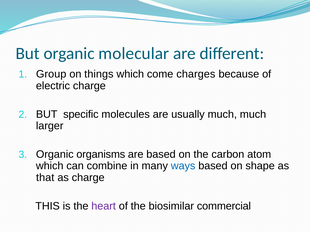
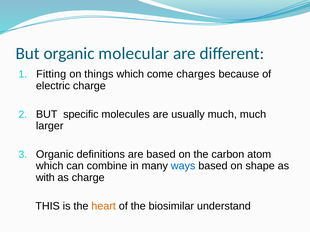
Group: Group -> Fitting (51, 74)
organisms: organisms -> definitions (101, 155)
that: that -> with (45, 178)
heart colour: purple -> orange (104, 206)
commercial: commercial -> understand (224, 206)
